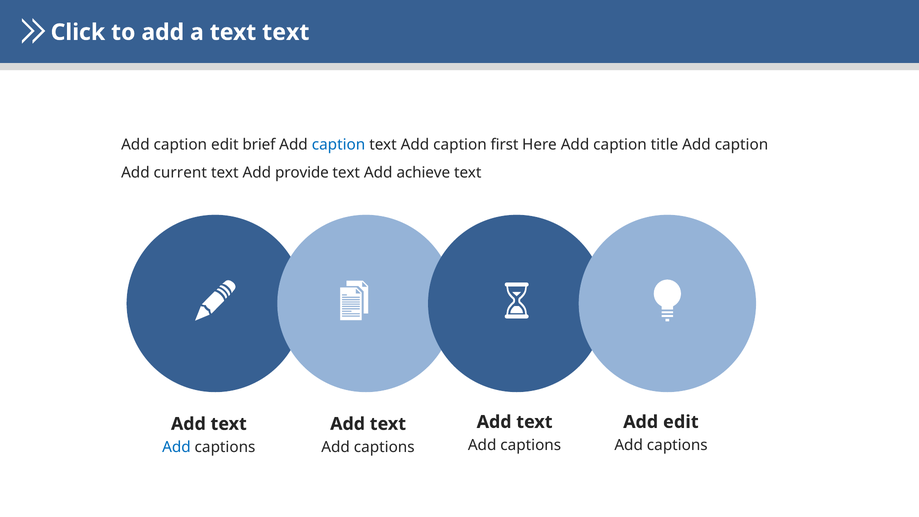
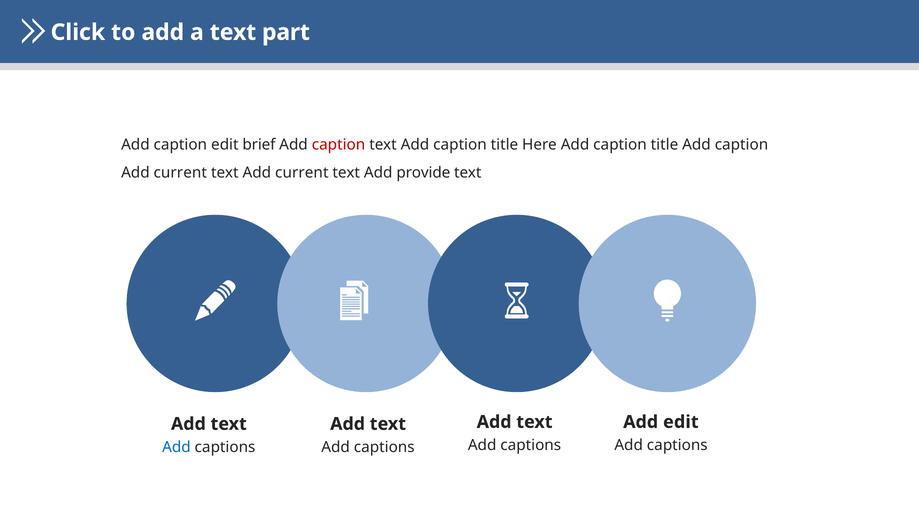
text text: text -> part (286, 32)
caption colour: blue -> red (339, 145)
text Add caption first: first -> title (504, 145)
text Add provide: provide -> current (302, 172)
achieve: achieve -> provide (423, 172)
